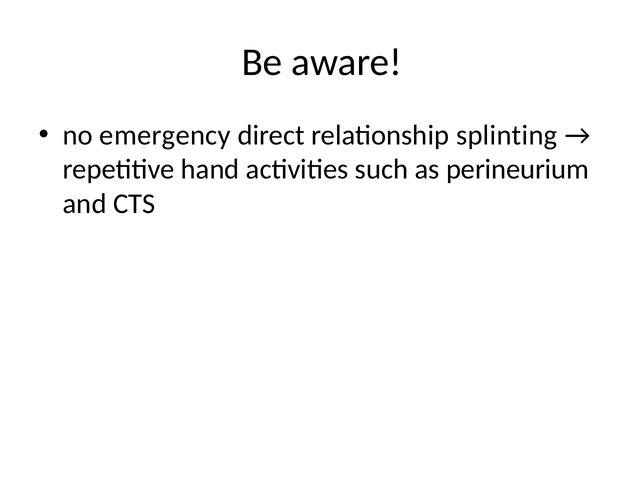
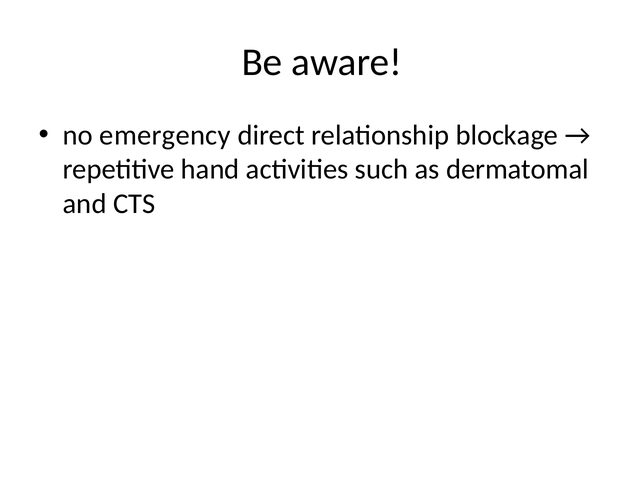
splinting: splinting -> blockage (507, 135)
perineurium: perineurium -> dermatomal (517, 169)
